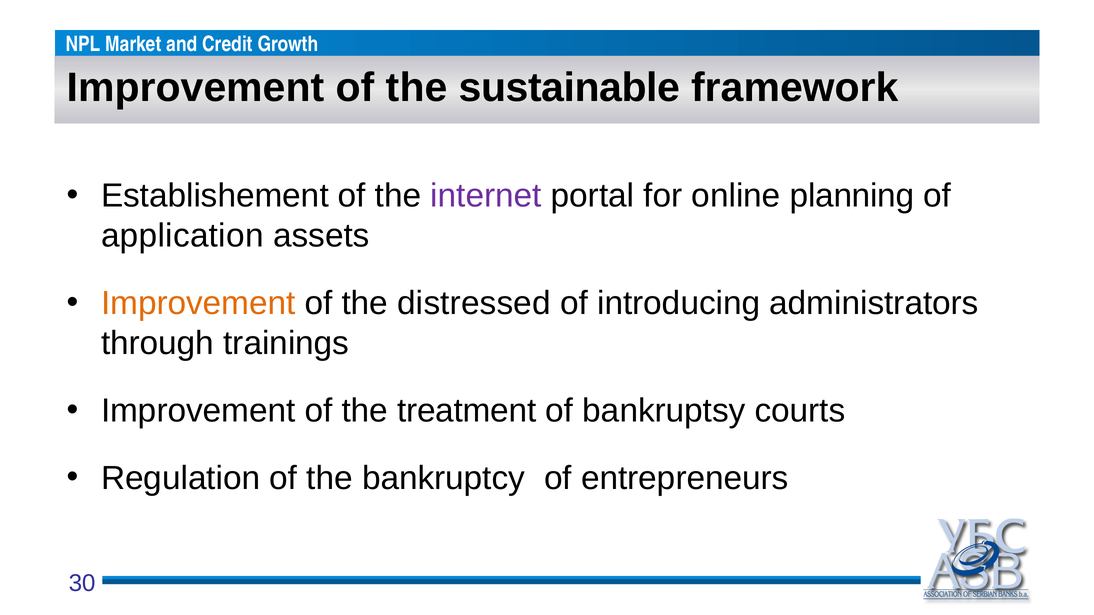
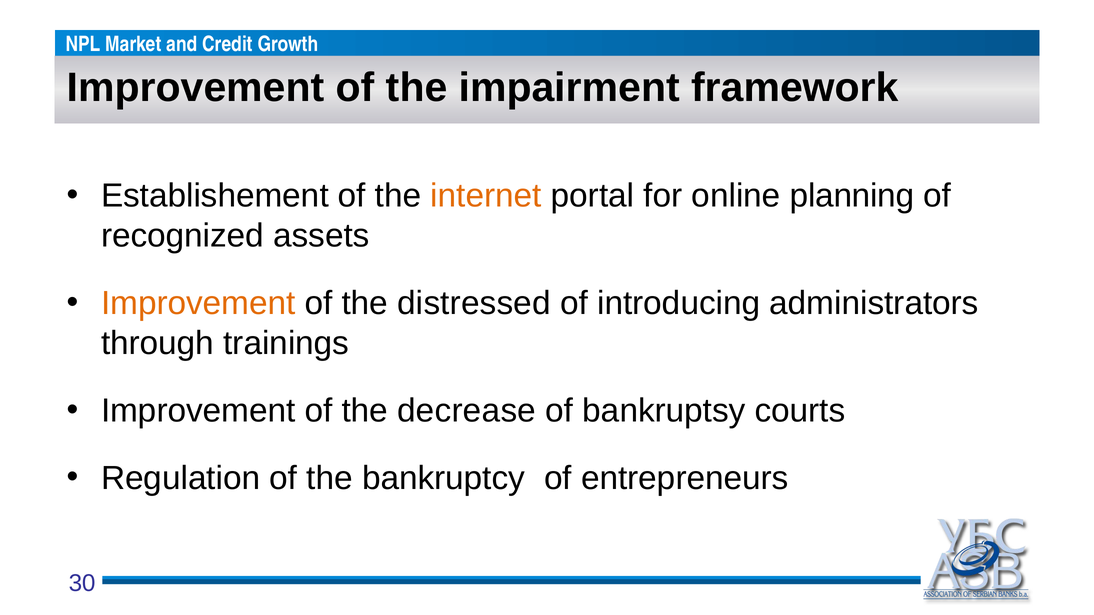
sustainable: sustainable -> impairment (569, 88)
internet colour: purple -> orange (486, 196)
application: application -> recognized (182, 236)
treatment: treatment -> decrease (467, 411)
